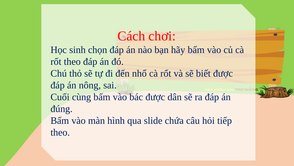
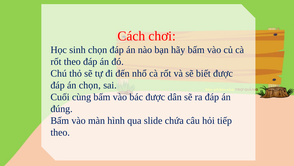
án nông: nông -> chọn (90, 85)
